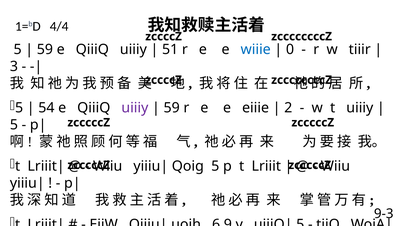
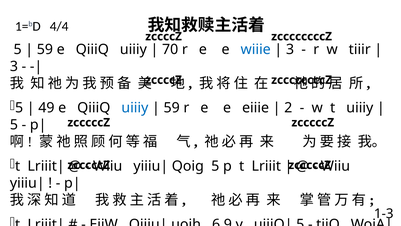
51: 51 -> 70 (170, 49)
0: 0 -> 3 (290, 49)
54: 54 -> 49 (46, 108)
uiiiy colour: purple -> blue (135, 108)
9-3: 9-3 -> 1-3 (384, 213)
